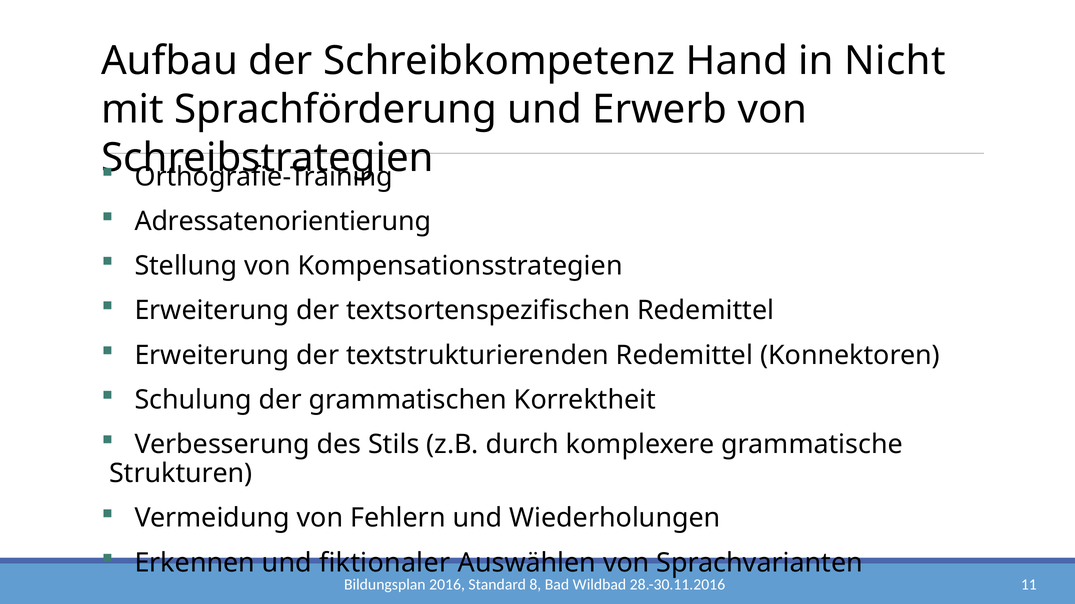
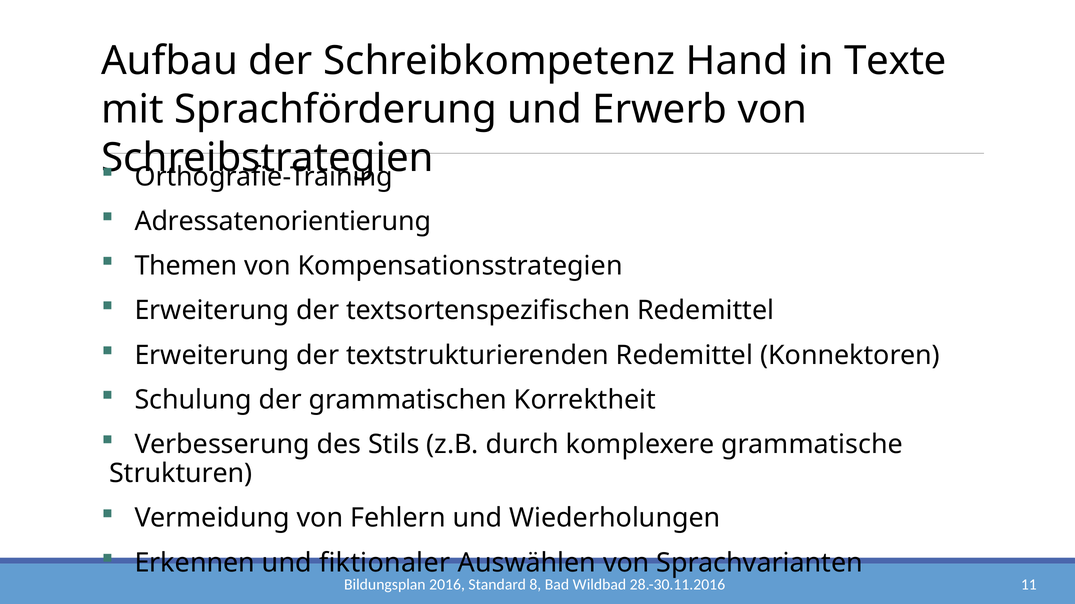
Nicht: Nicht -> Texte (895, 61)
Stellung: Stellung -> Themen (186, 266)
